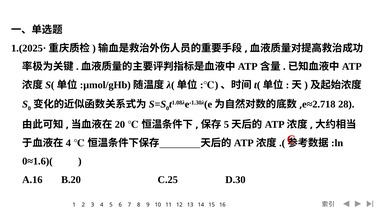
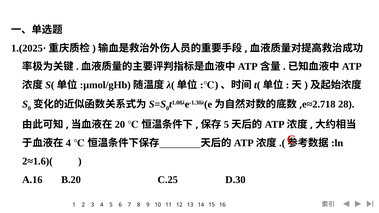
0≈1.6)(: 0≈1.6)( -> 2≈1.6)( (37, 162)
